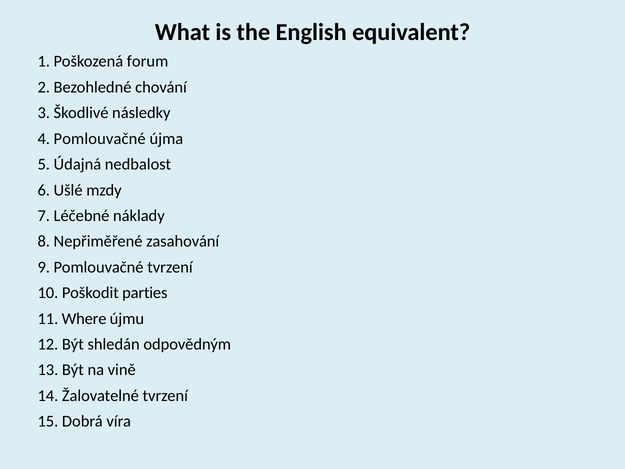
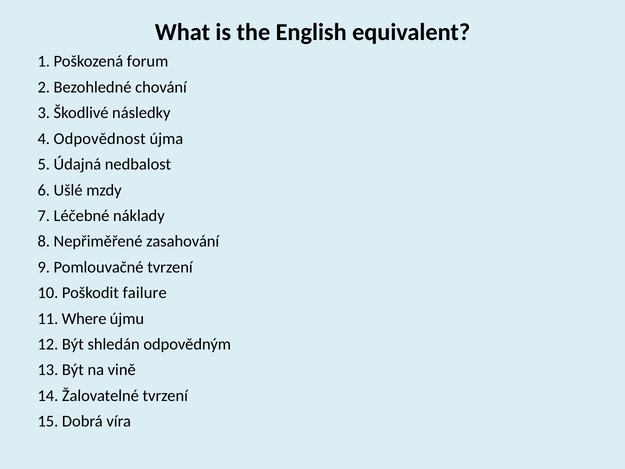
4 Pomlouvačné: Pomlouvačné -> Odpovědnost (100, 139)
parties: parties -> failure (145, 293)
